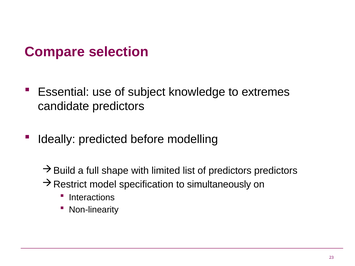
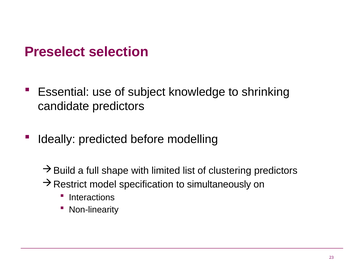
Compare: Compare -> Preselect (55, 52)
extremes: extremes -> shrinking (266, 92)
of predictors: predictors -> clustering (230, 171)
